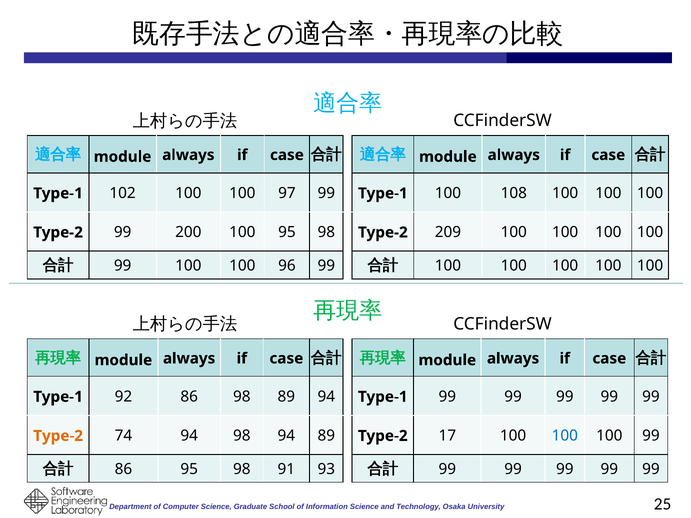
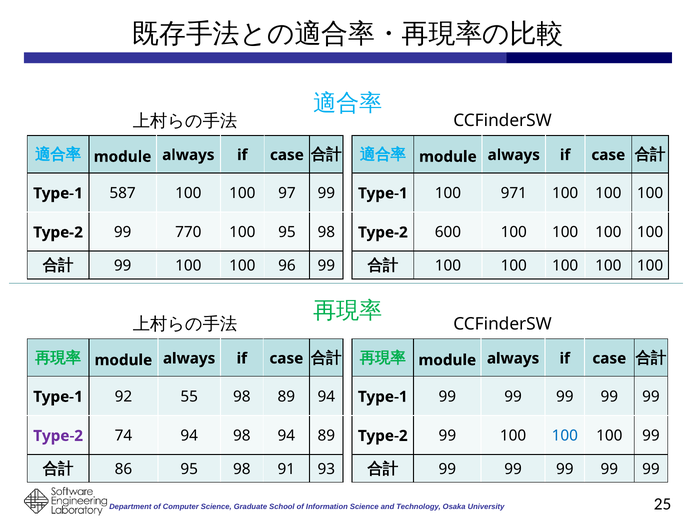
102: 102 -> 587 (123, 193)
108: 108 -> 971 (514, 193)
200: 200 -> 770 (188, 233)
209: 209 -> 600 (448, 233)
92 86: 86 -> 55 (189, 397)
Type-2 colour: orange -> purple (58, 436)
17: 17 -> 99 (447, 436)
